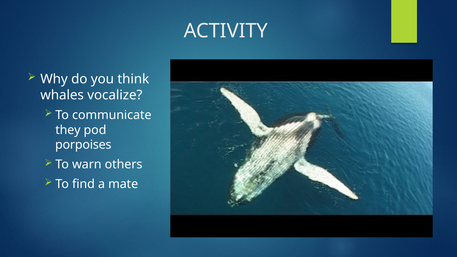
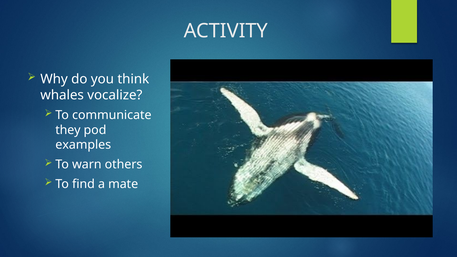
porpoises: porpoises -> examples (83, 145)
